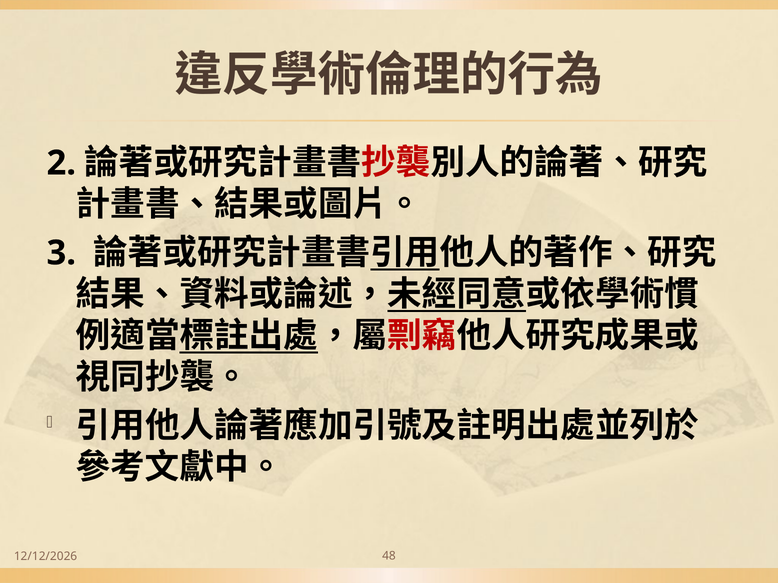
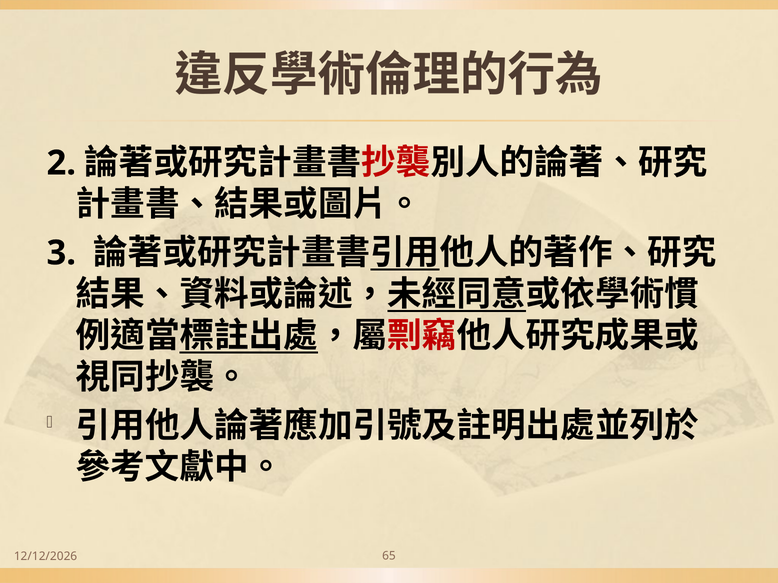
48: 48 -> 65 (389, 556)
